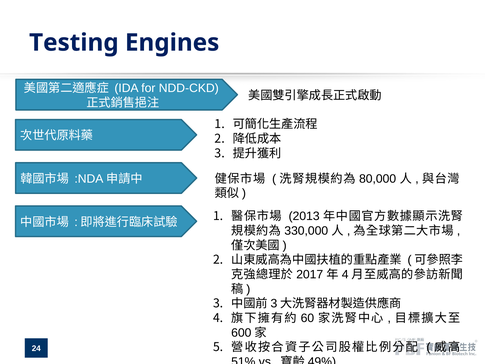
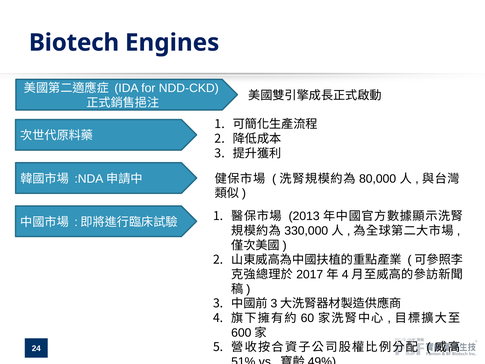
Testing: Testing -> Biotech (74, 43)
